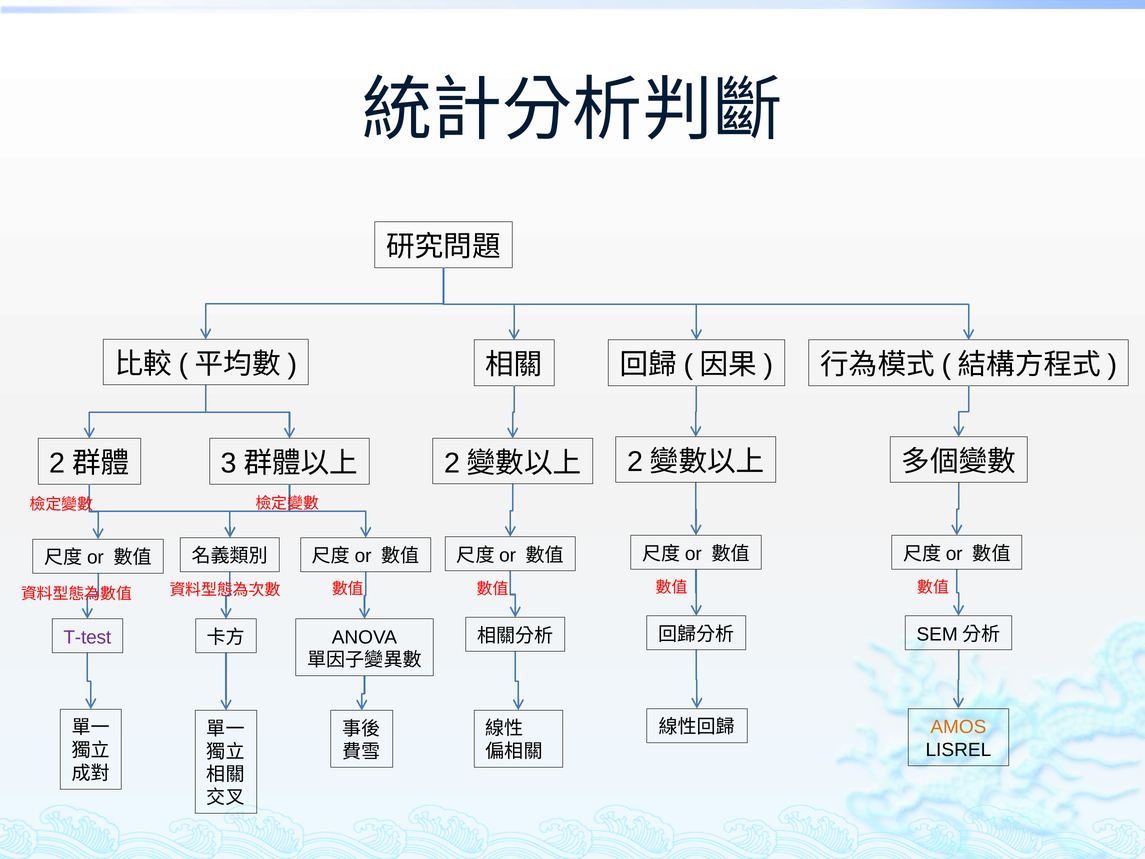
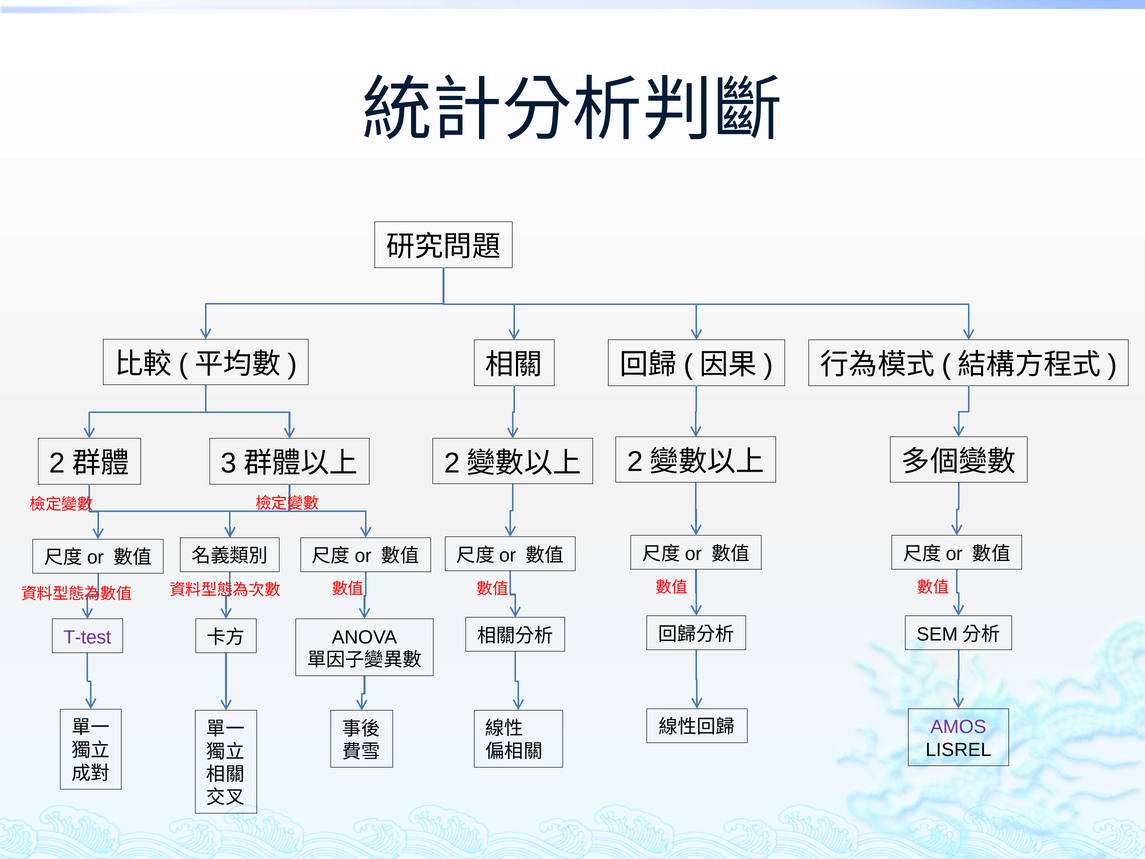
AMOS colour: orange -> purple (958, 727)
